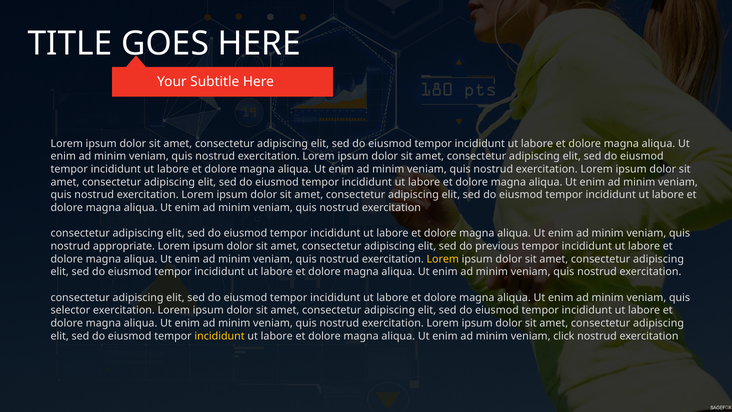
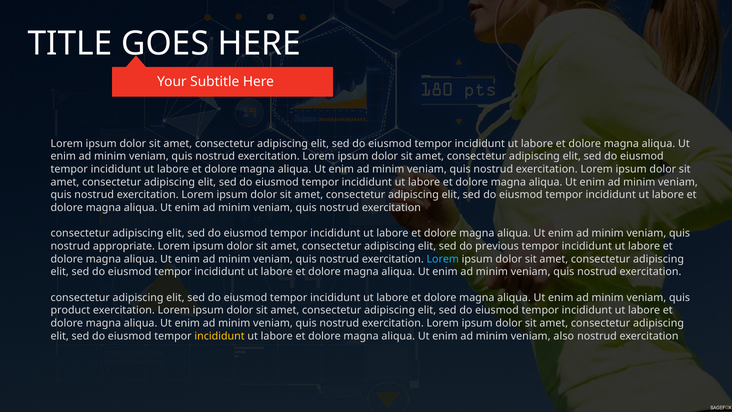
Lorem colour: yellow -> light blue (443, 259)
selector: selector -> product (70, 310)
click: click -> also (564, 336)
